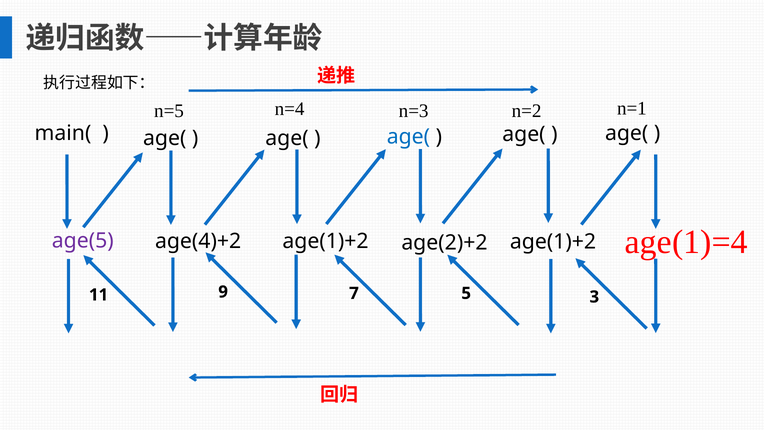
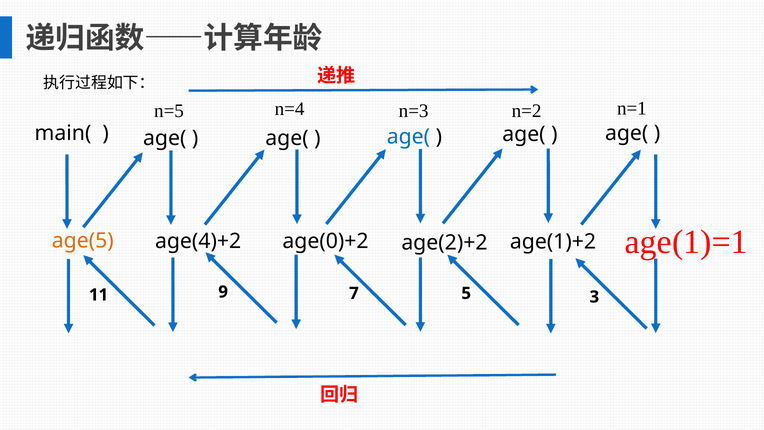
age(1)=4: age(1)=4 -> age(1)=1 (686, 242)
age(5 colour: purple -> orange (83, 241)
age(1)+2: age(1)+2 -> age(0)+2 (326, 241)
